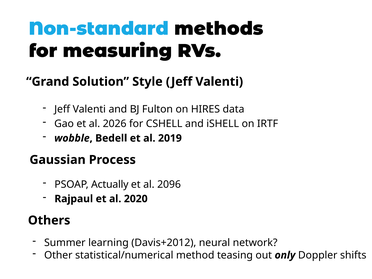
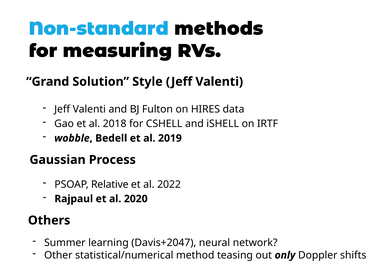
2026: 2026 -> 2018 (115, 124)
Actually: Actually -> Relative (110, 184)
2096: 2096 -> 2022 (169, 184)
Davis+2012: Davis+2012 -> Davis+2047 (164, 243)
